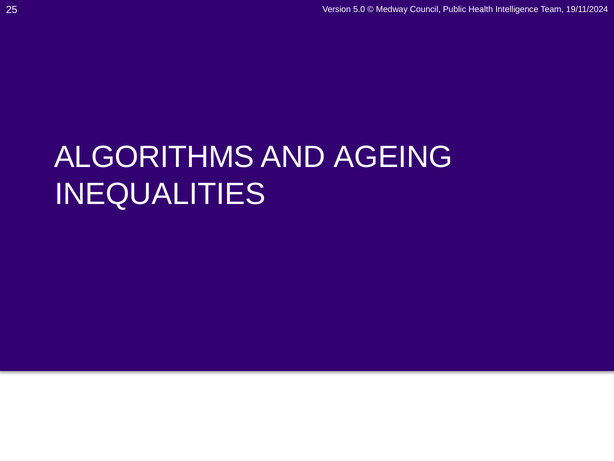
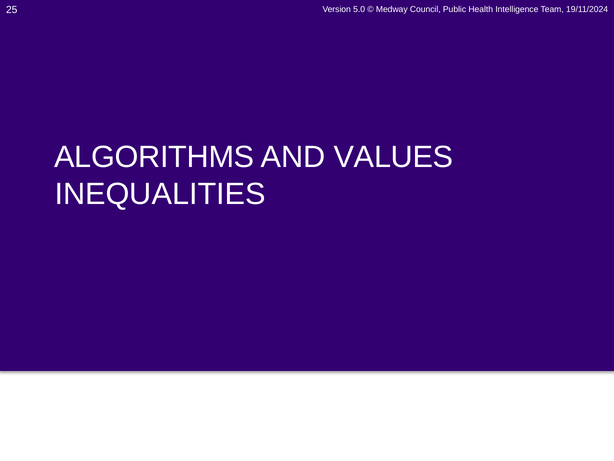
AGEING: AGEING -> VALUES (394, 157)
